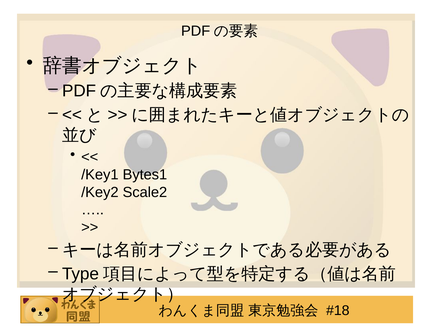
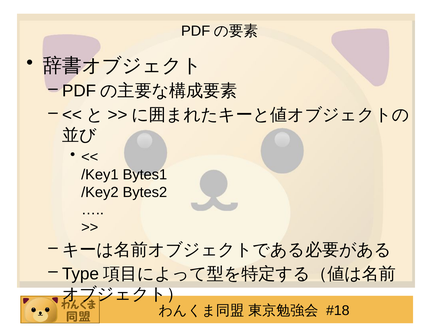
Scale2: Scale2 -> Bytes2 (145, 192)
